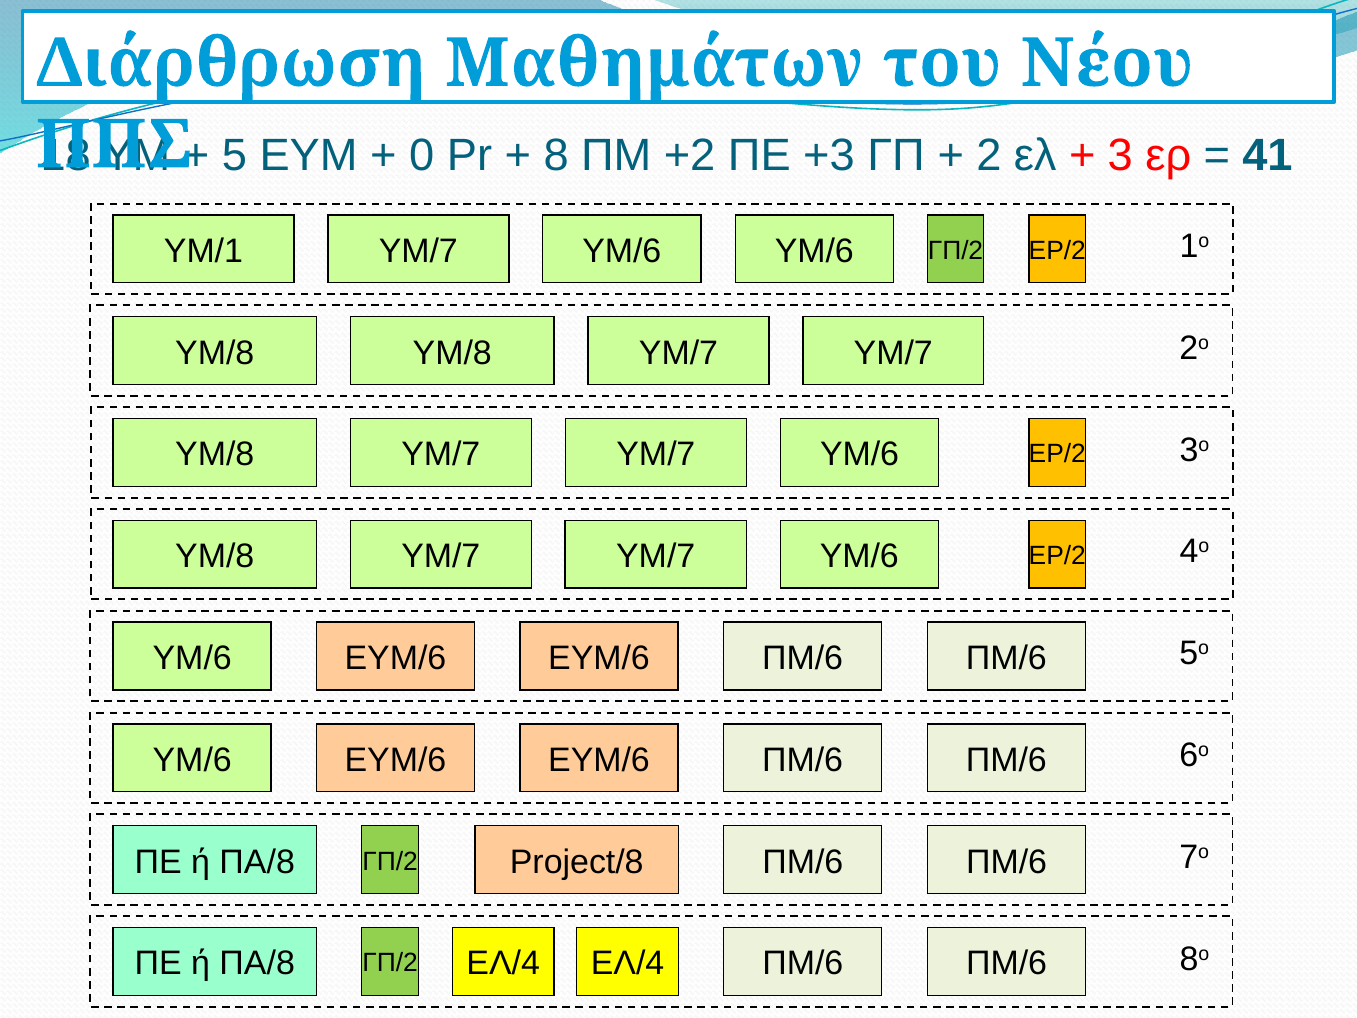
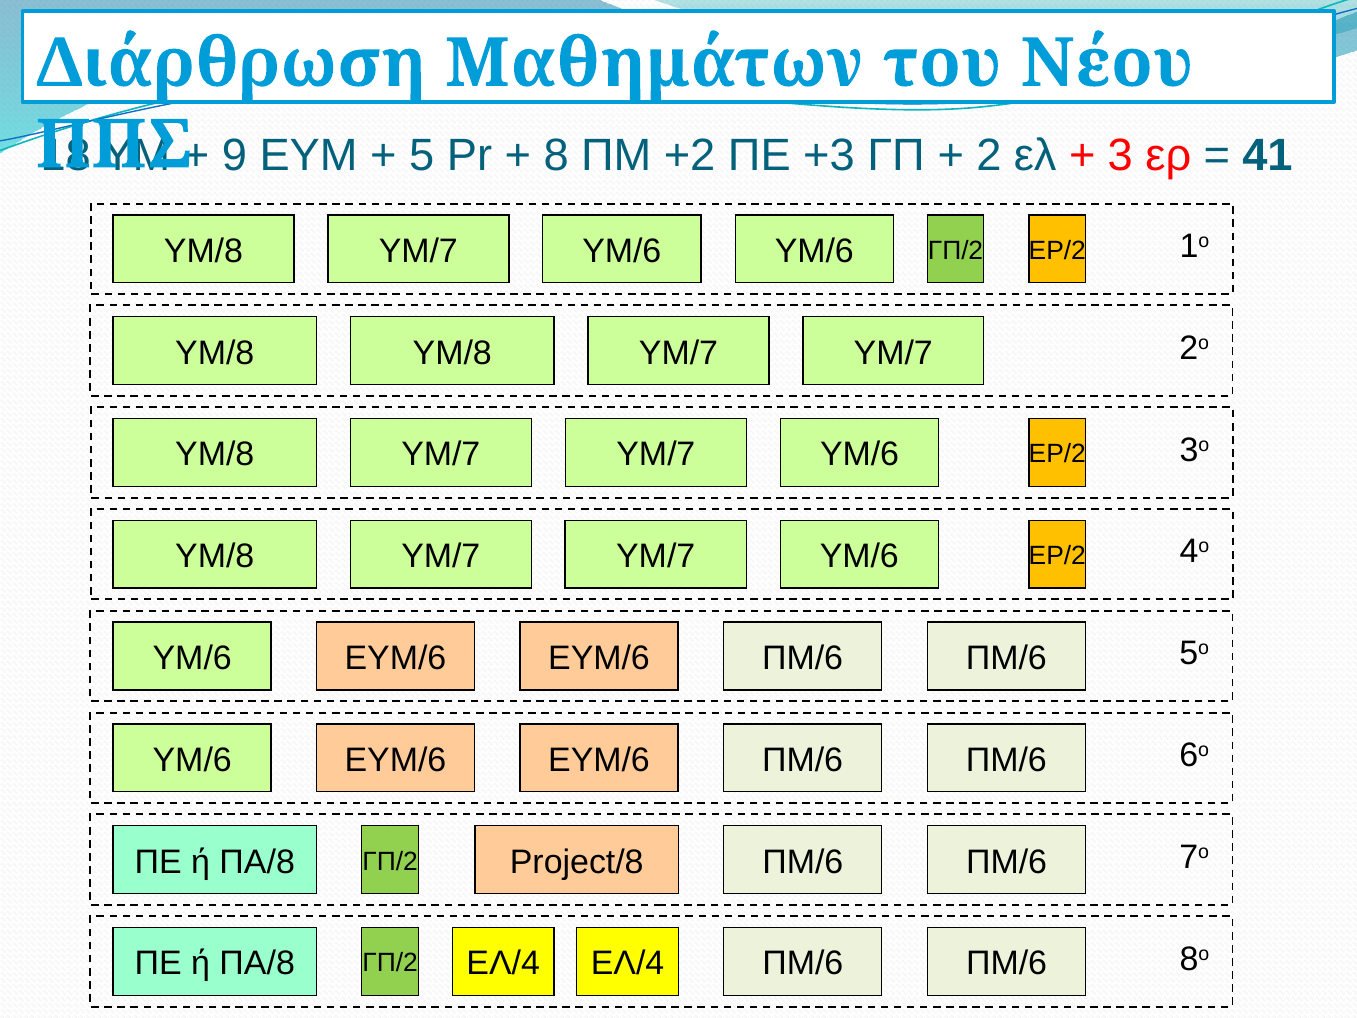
5: 5 -> 9 (234, 156)
0: 0 -> 5 (422, 156)
ΥΜ/1: ΥΜ/1 -> ΥΜ/8 (203, 251)
